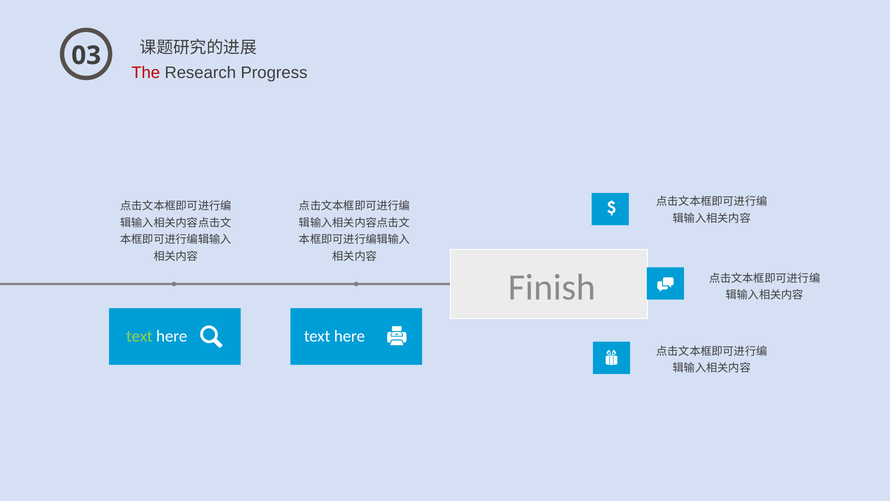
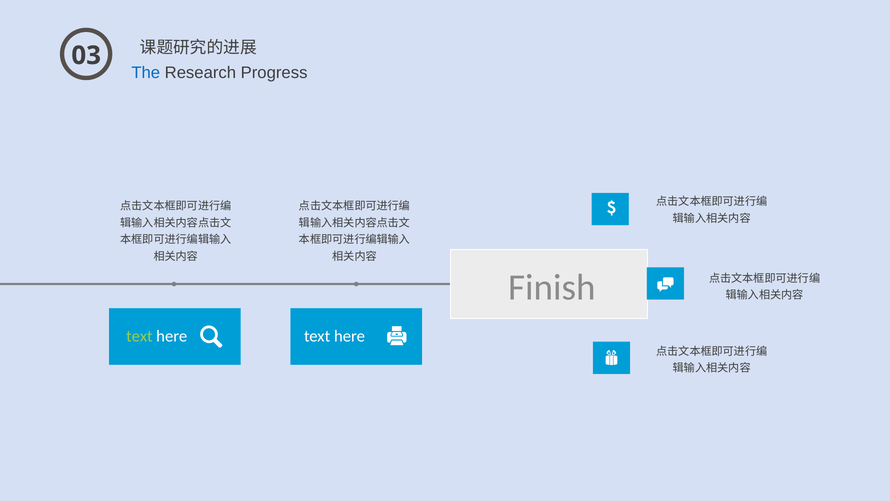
The colour: red -> blue (146, 73)
